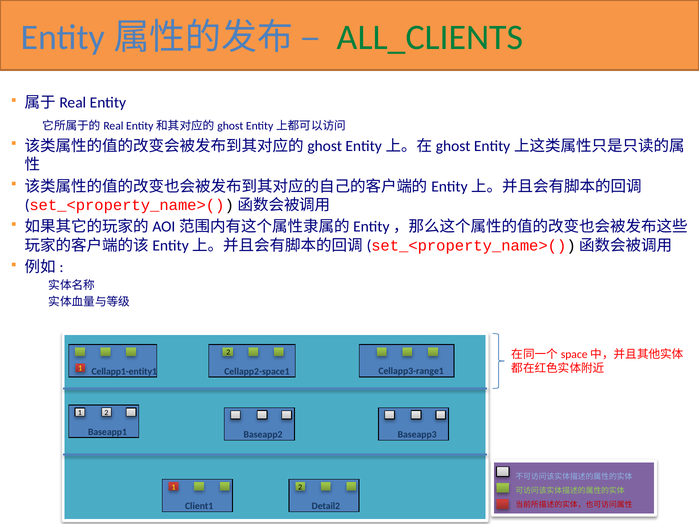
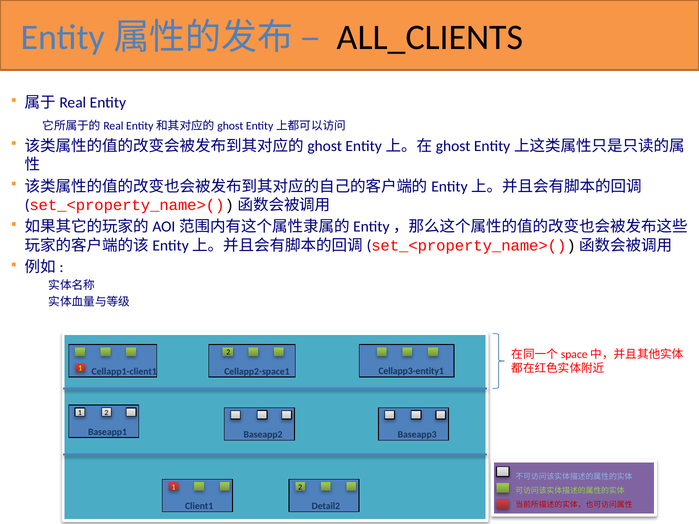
ALL_CLIENTS colour: green -> black (430, 38)
Cellapp3-range1: Cellapp3-range1 -> Cellapp3-entity1 (411, 371)
Cellapp1-entity1: Cellapp1-entity1 -> Cellapp1-client1 (124, 372)
